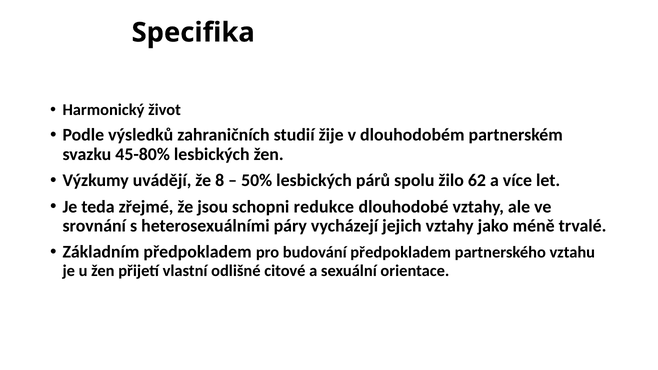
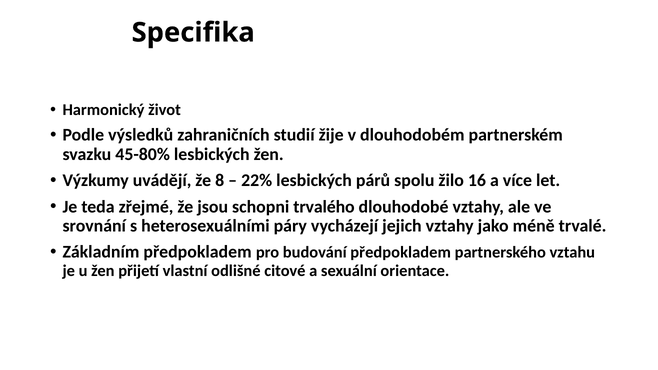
50%: 50% -> 22% (257, 181)
62: 62 -> 16 (477, 181)
redukce: redukce -> trvalého (324, 207)
